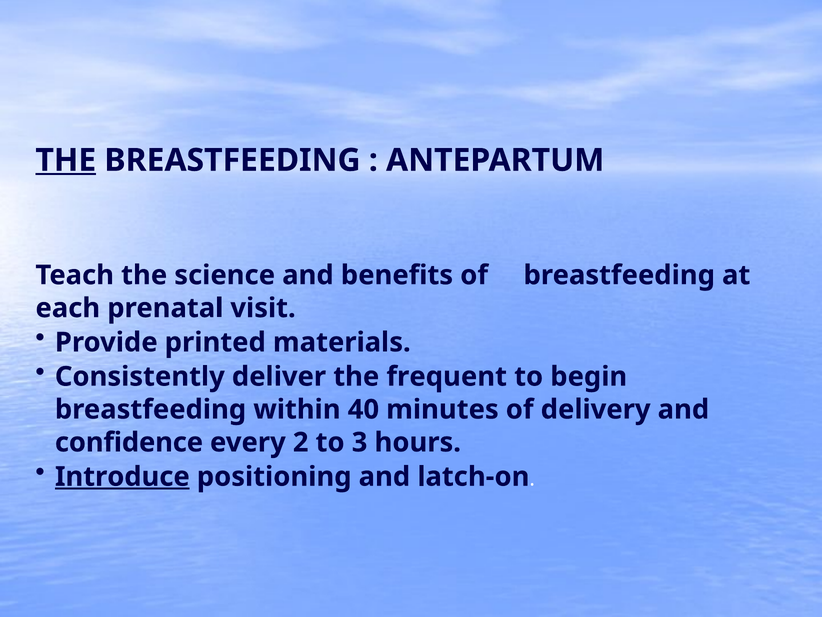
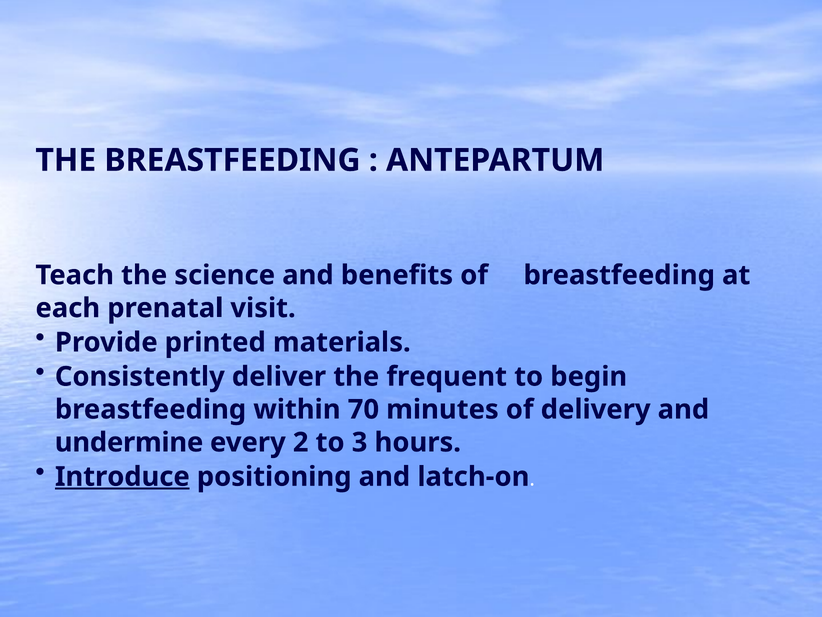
THE underline: present -> none (66, 160)
40: 40 -> 70 (363, 409)
confidence: confidence -> undermine (129, 442)
